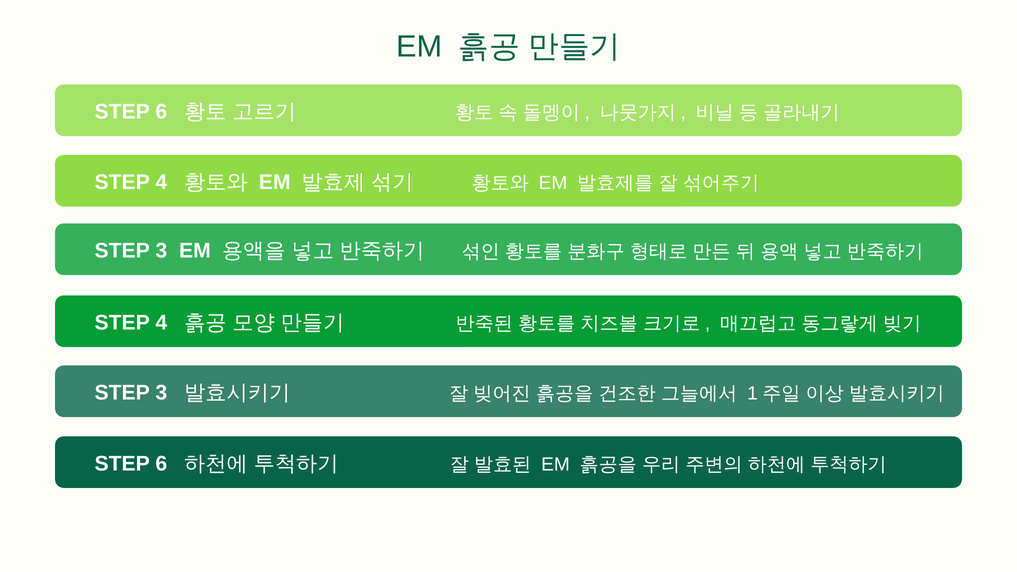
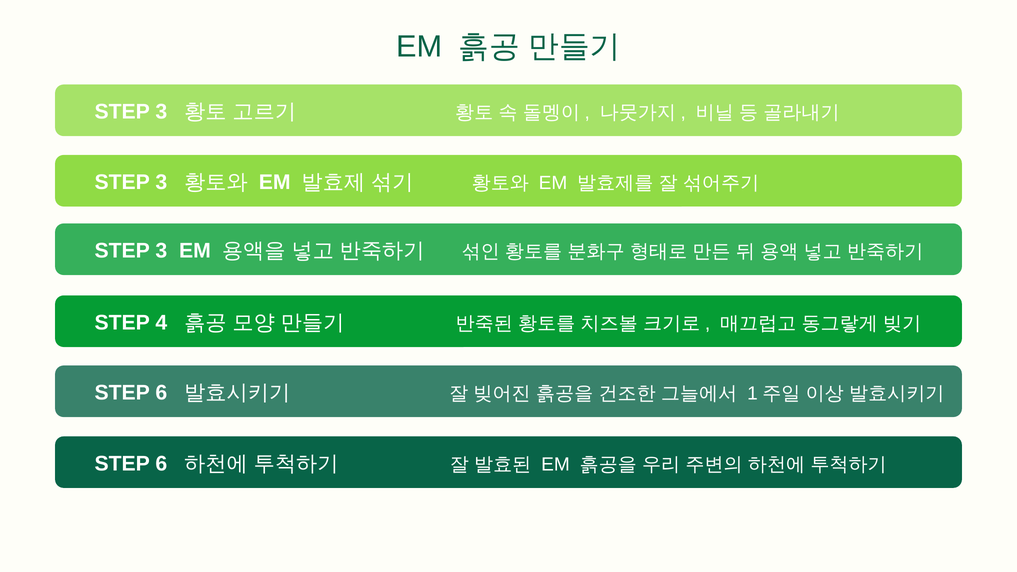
6: 6 -> 3 (161, 112)
4: 4 -> 3 (161, 182)
3: 3 -> 6 (161, 393)
